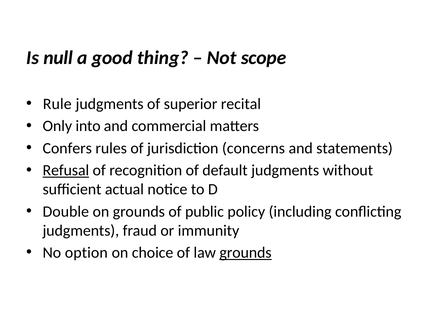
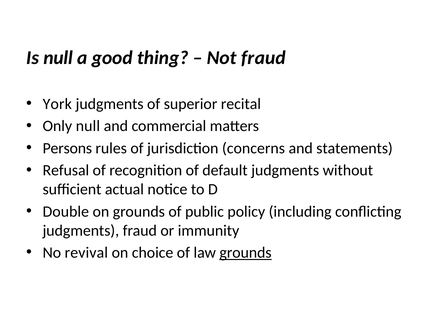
Not scope: scope -> fraud (264, 58)
Rule: Rule -> York (57, 104)
Only into: into -> null (88, 126)
Confers: Confers -> Persons (67, 148)
Refusal underline: present -> none (66, 170)
option: option -> revival (86, 252)
